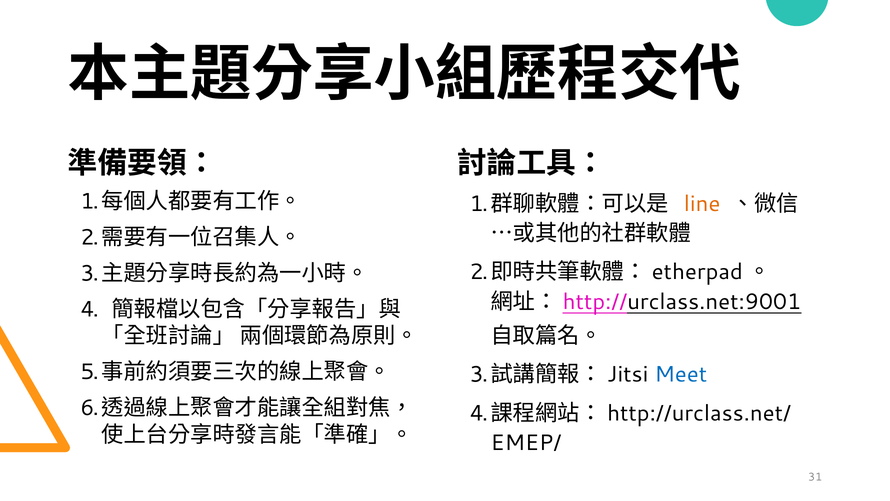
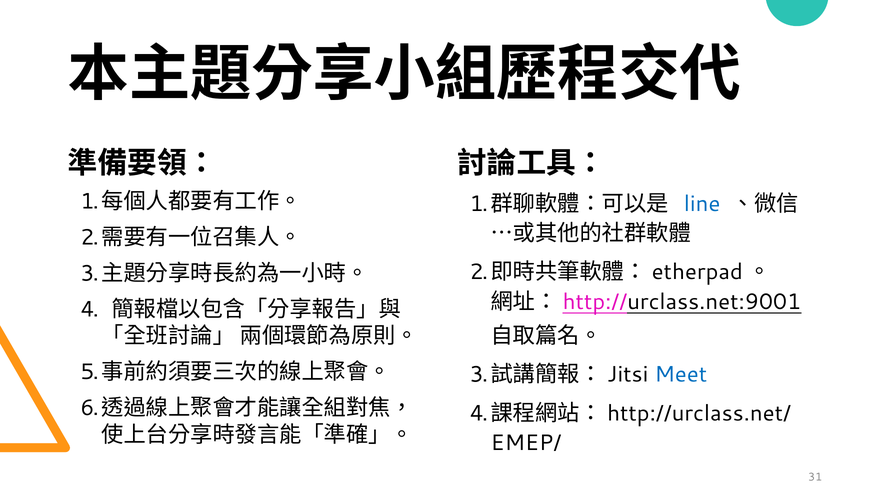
line colour: orange -> blue (702, 204)
